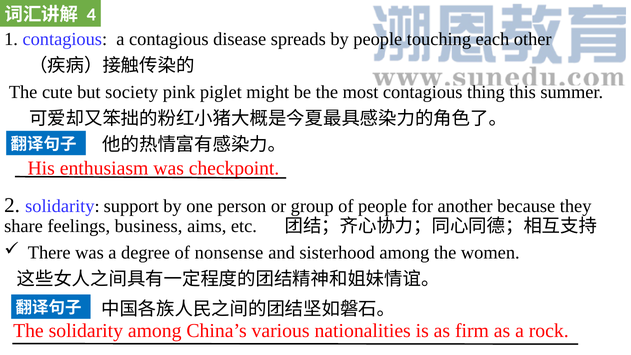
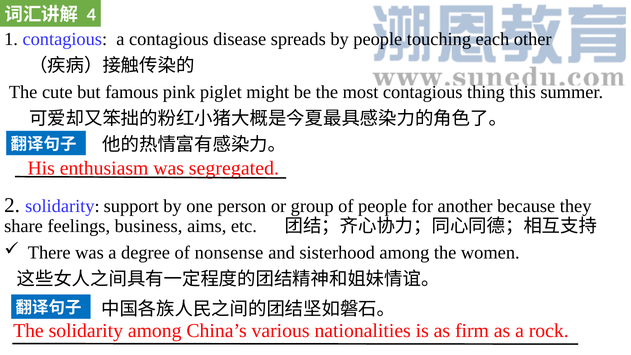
society: society -> famous (132, 92)
checkpoint: checkpoint -> segregated (234, 168)
